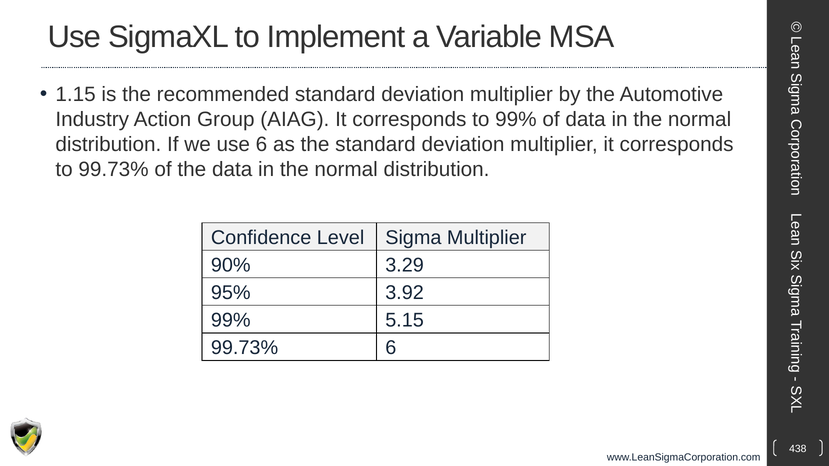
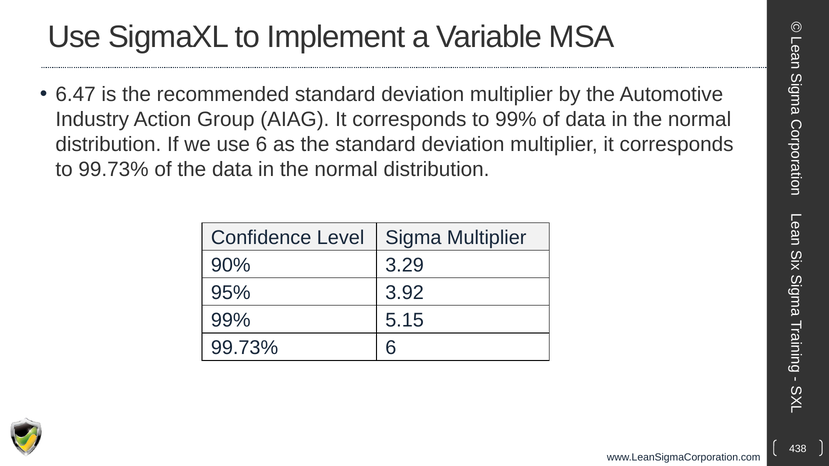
1.15: 1.15 -> 6.47 (76, 95)
